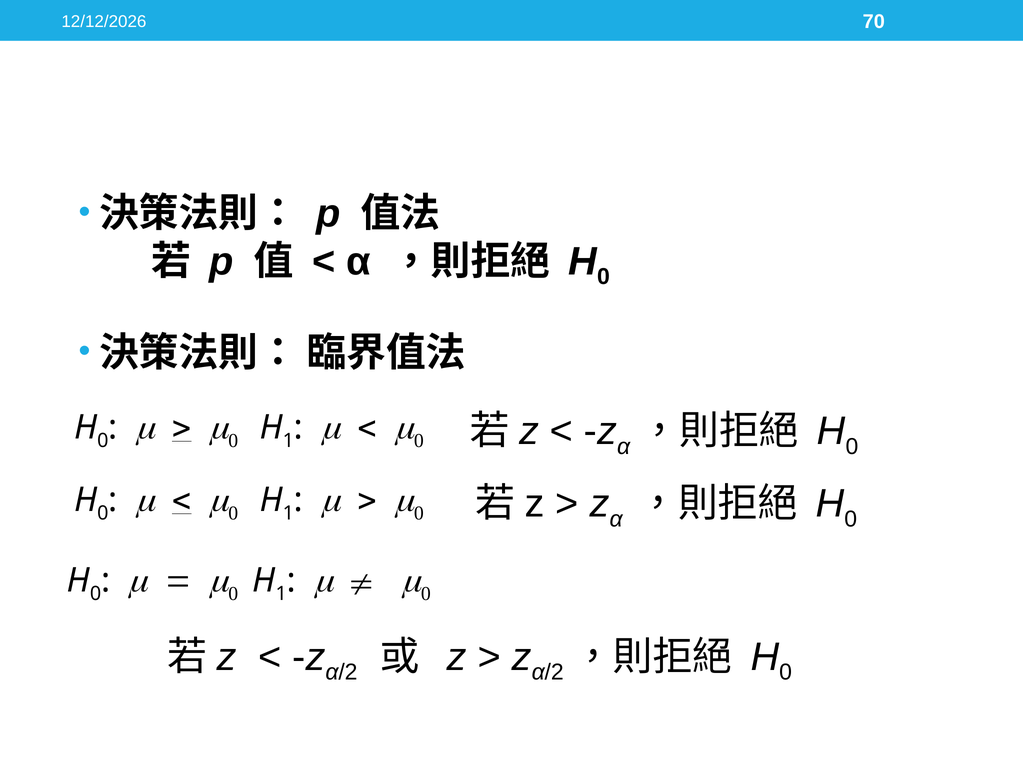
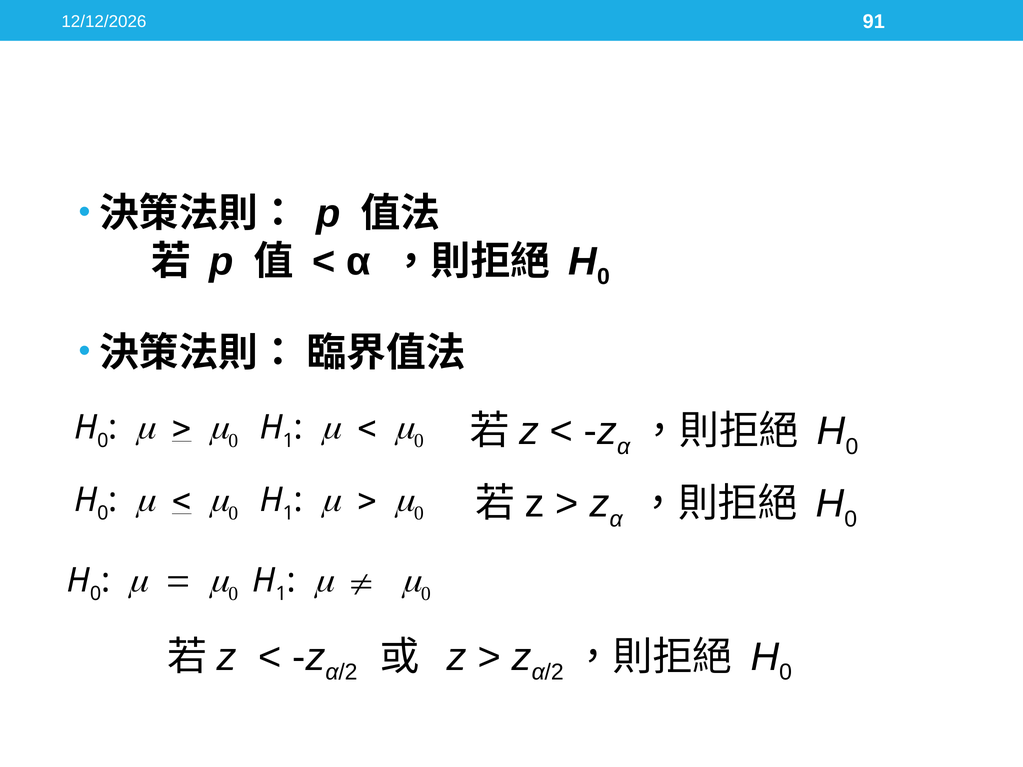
70: 70 -> 91 (874, 22)
